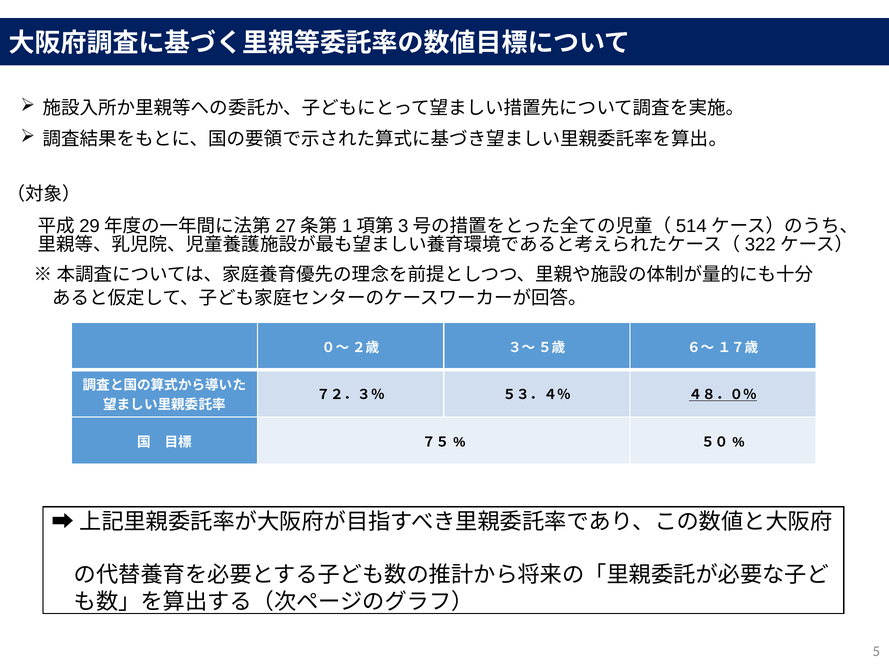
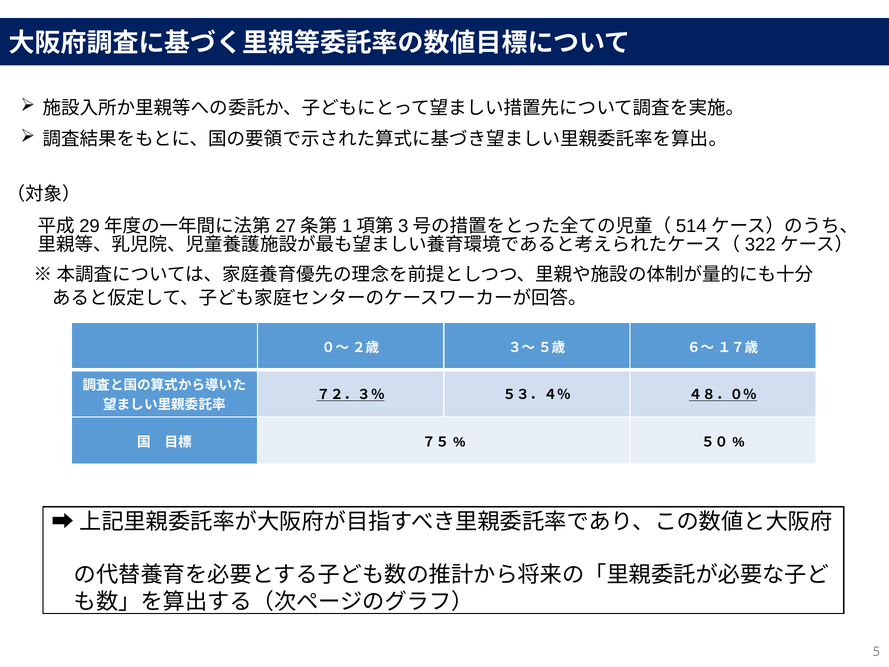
７２．３％ underline: none -> present (351, 395)
